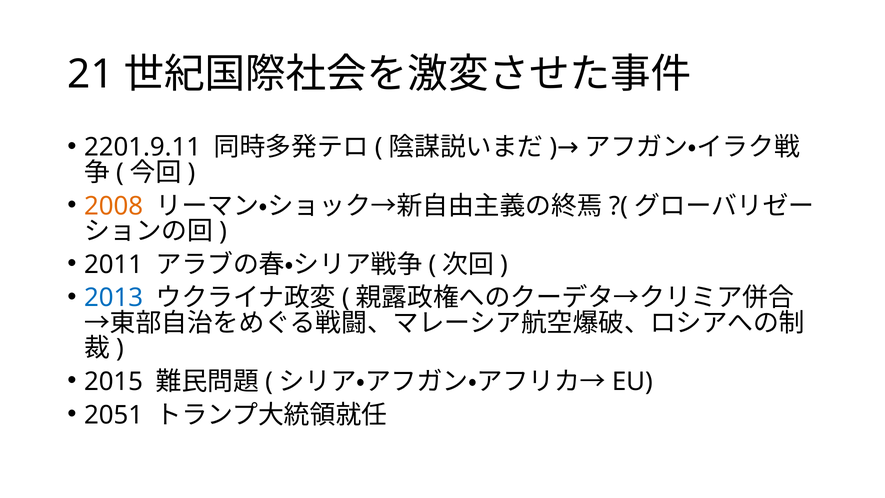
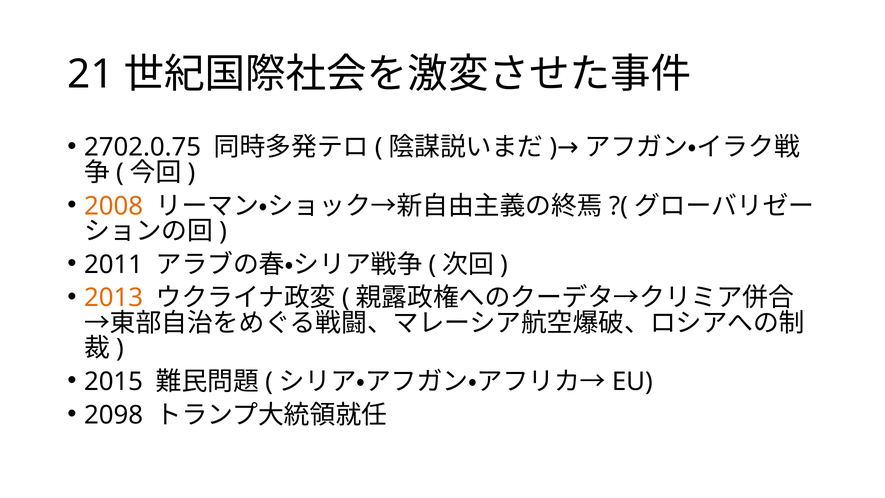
2201.9.11: 2201.9.11 -> 2702.0.75 (143, 147)
2013 colour: blue -> orange (114, 298)
2051: 2051 -> 2098 (114, 415)
